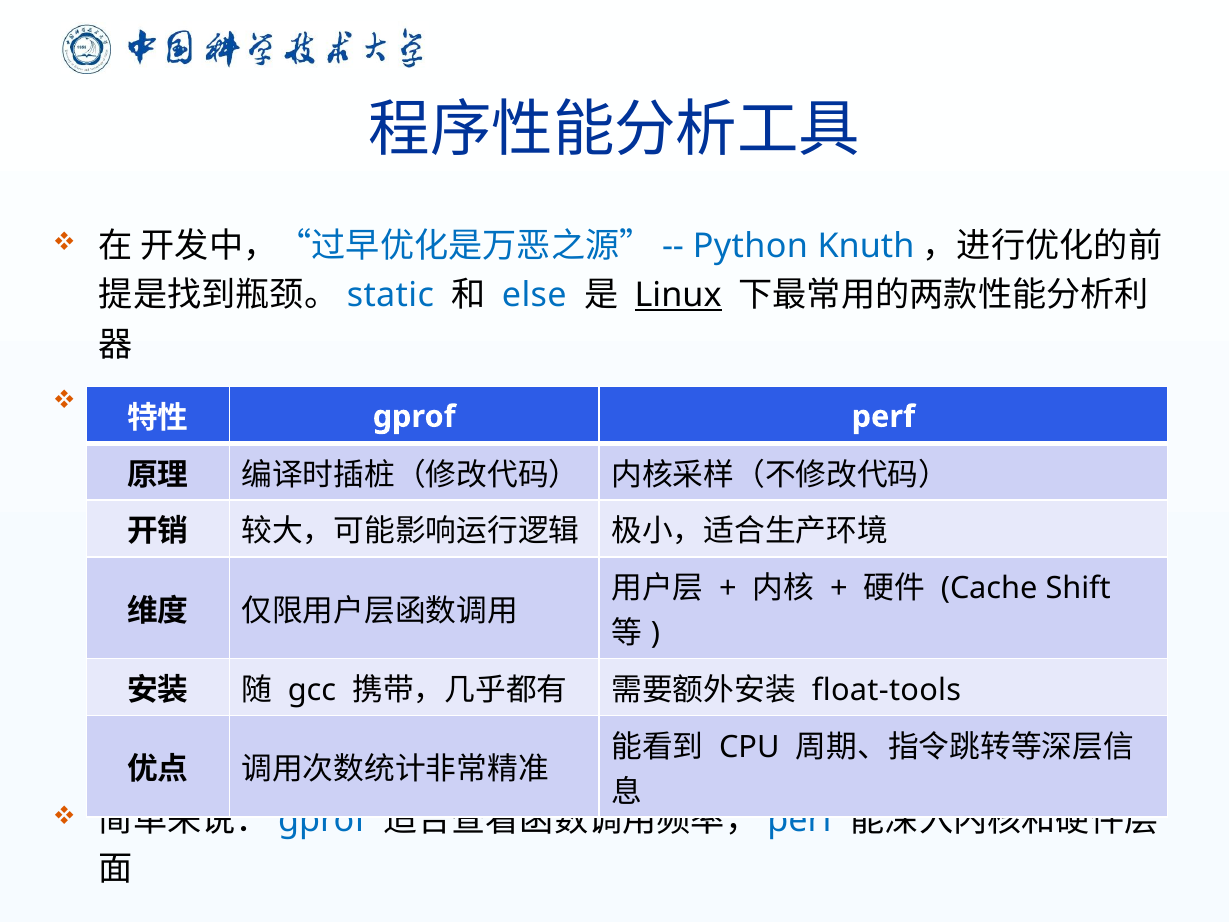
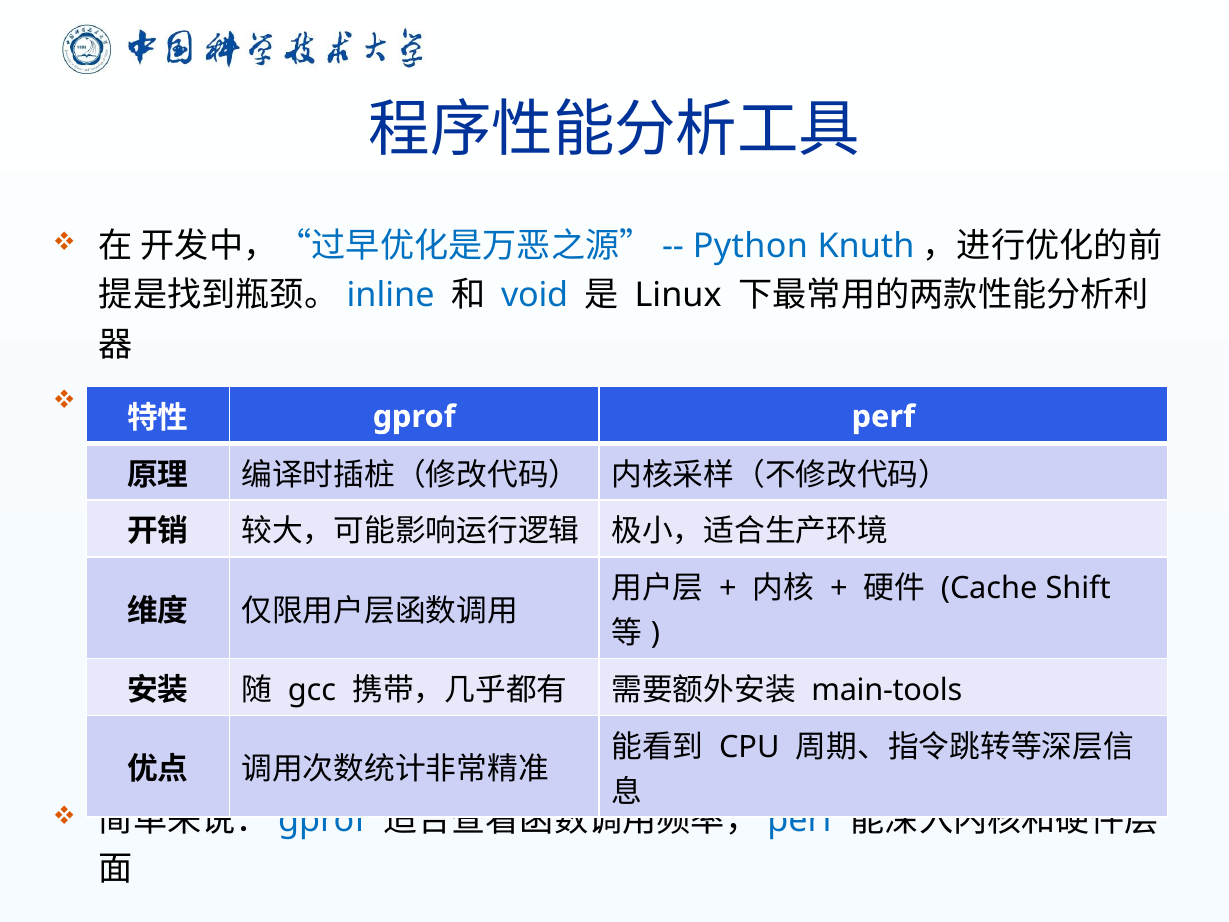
static: static -> inline (391, 296)
else: else -> void (535, 296)
Linux underline: present -> none (678, 296)
float-tools: float-tools -> main-tools (887, 690)
